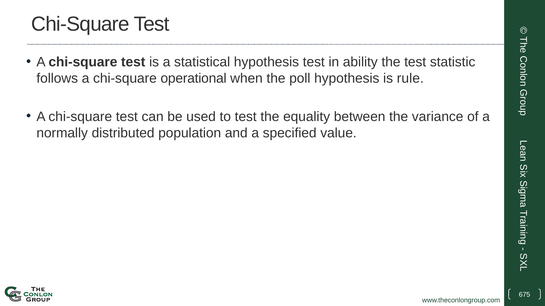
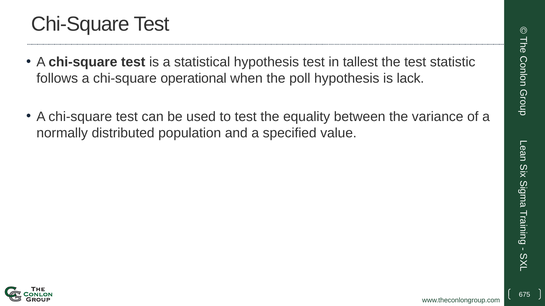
ability: ability -> tallest (360, 62)
rule: rule -> lack (410, 79)
